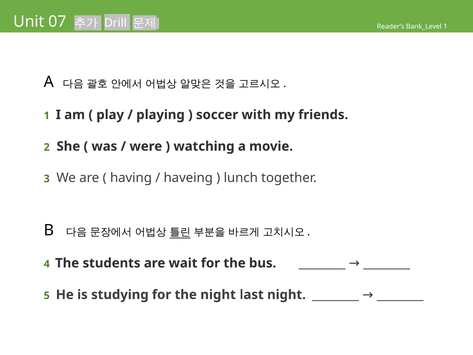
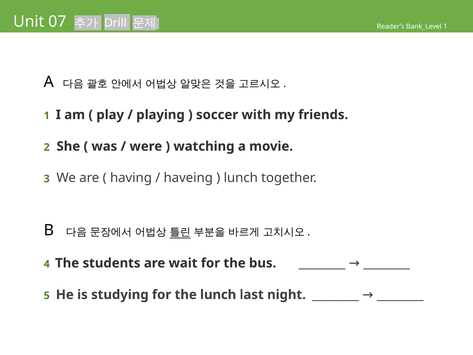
the night: night -> lunch (218, 294)
